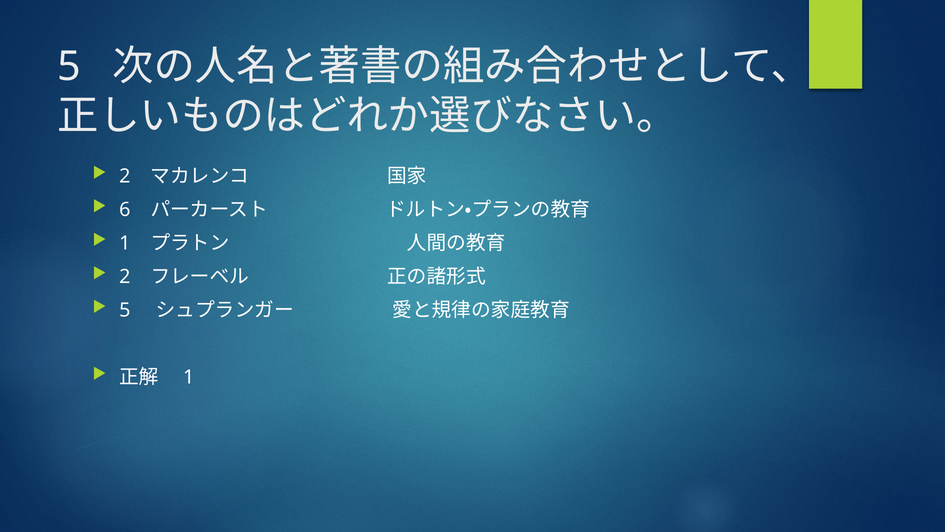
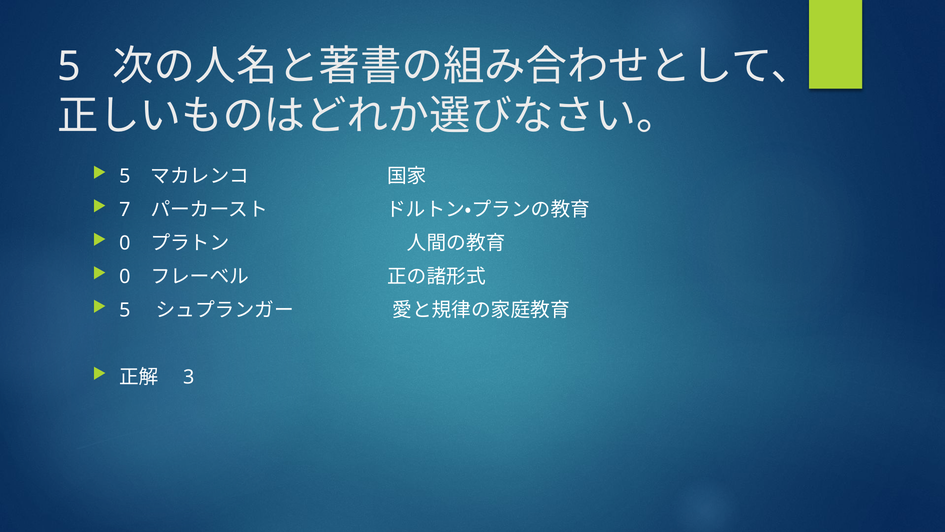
2: 2 -> 5 (125, 176)
6: 6 -> 7 (125, 209)
1: 1 -> 0 (125, 243)
2: 2 -> 0 (125, 276)
1: 1 -> 3 (189, 377)
